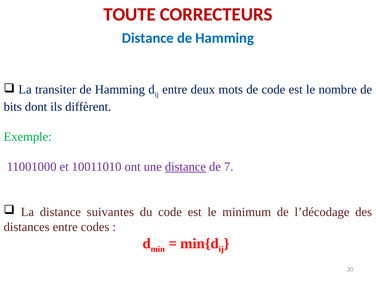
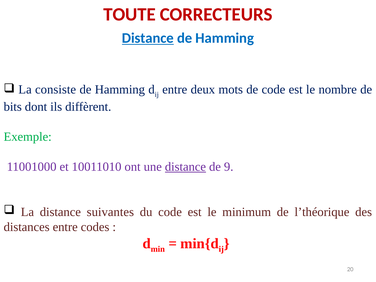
Distance underline: none -> present (148, 38)
transiter: transiter -> consiste (56, 90)
7: 7 -> 9 (229, 167)
l’décodage: l’décodage -> l’théorique (322, 212)
